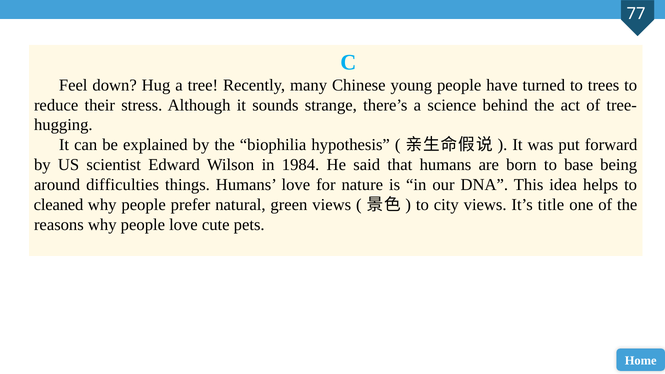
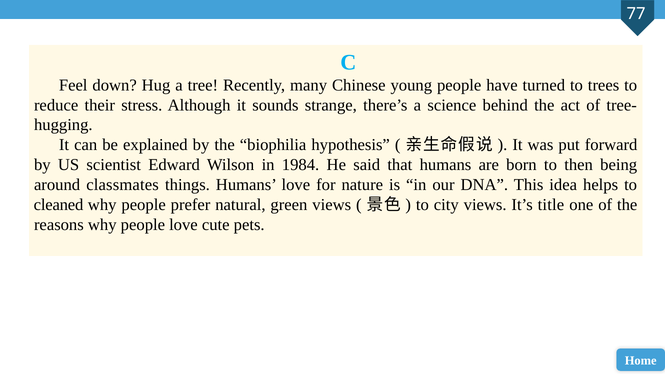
base: base -> then (579, 165)
difficulties: difficulties -> classmates (123, 185)
